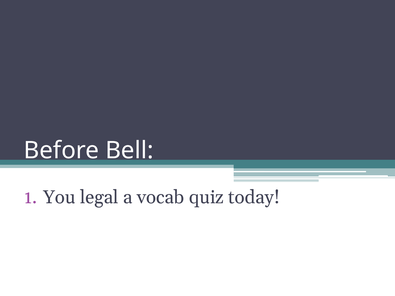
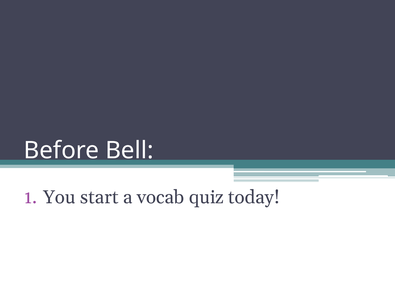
legal: legal -> start (99, 197)
